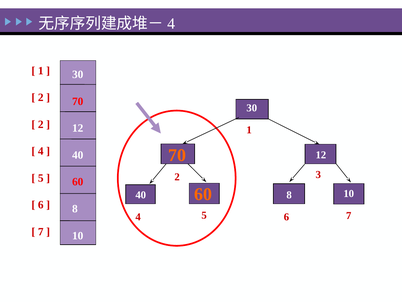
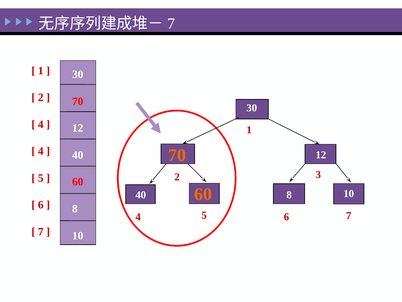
4: 4 -> 7 (171, 24)
2: 2 -> 4 (41, 124)
